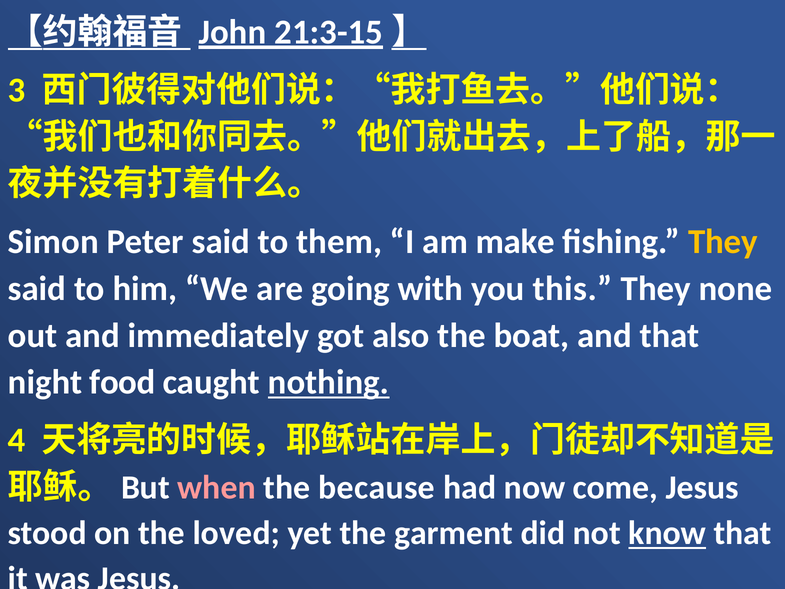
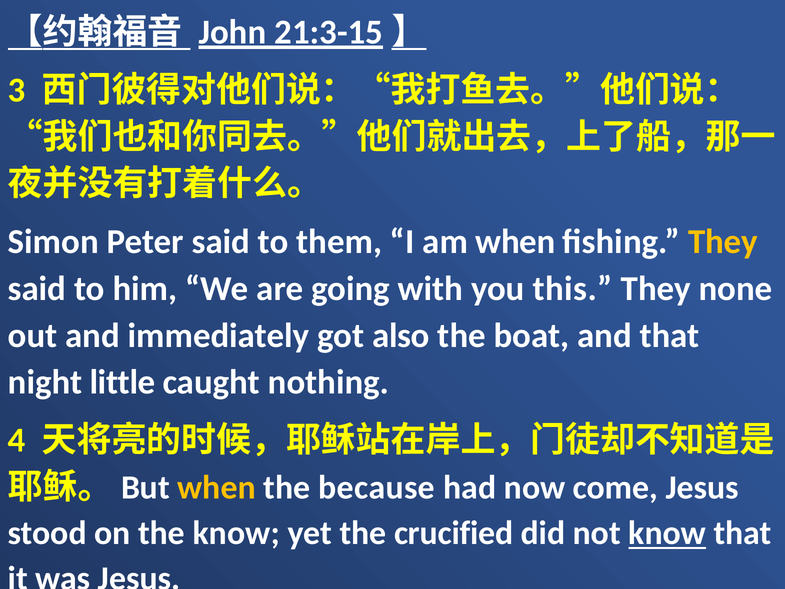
am make: make -> when (515, 242)
food: food -> little (123, 382)
nothing underline: present -> none (329, 382)
when colour: pink -> yellow (217, 487)
the loved: loved -> know (236, 533)
garment: garment -> crucified (454, 533)
